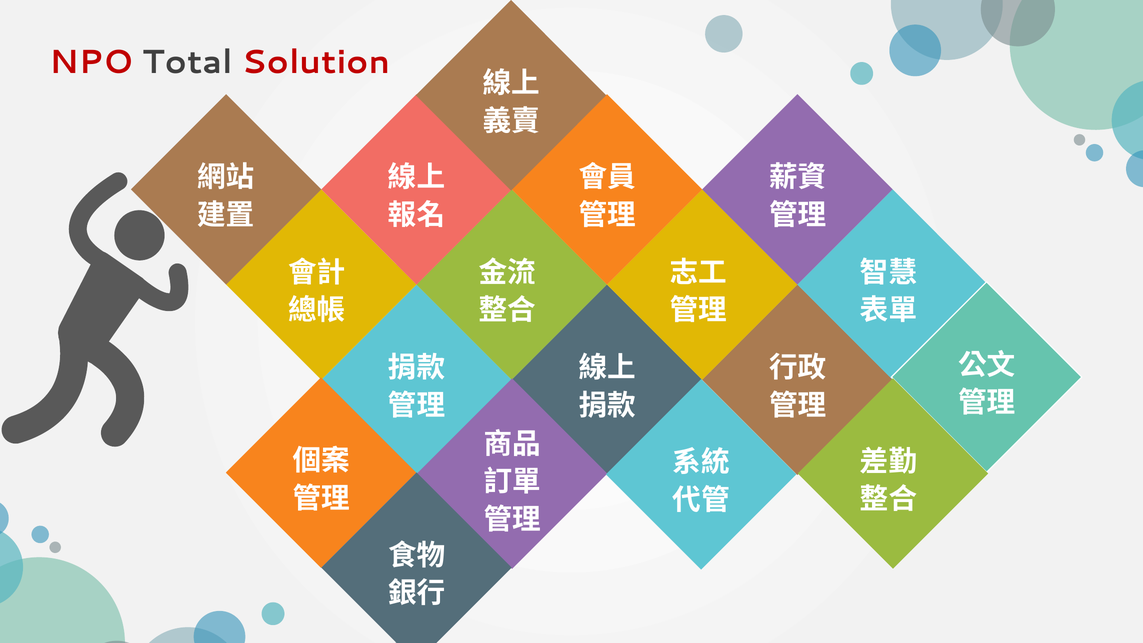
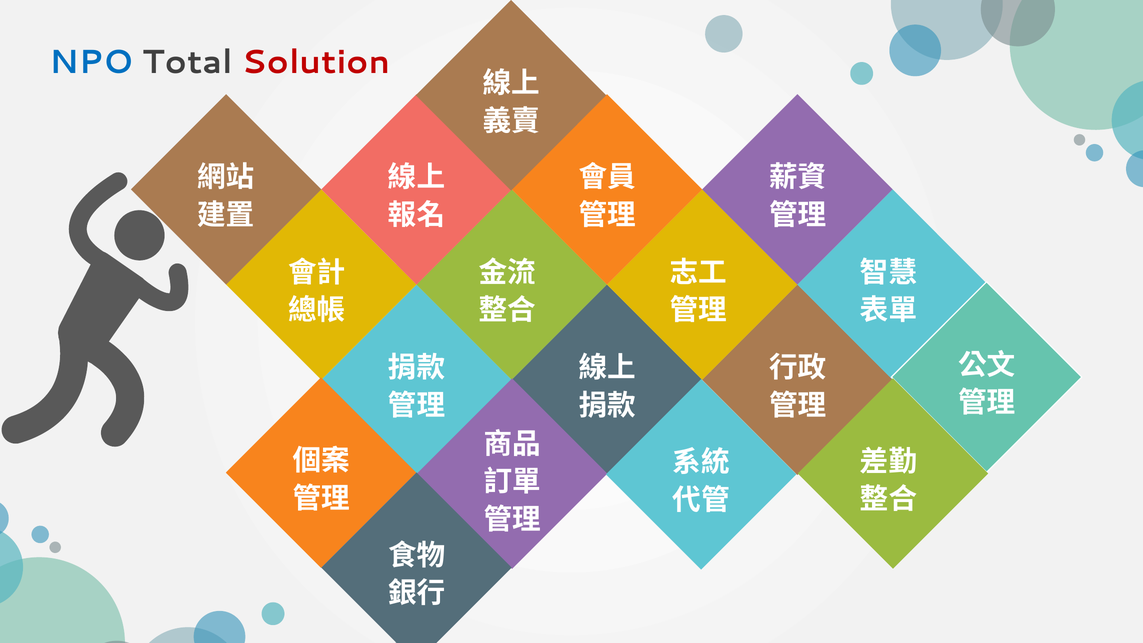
NPO colour: red -> blue (91, 62)
